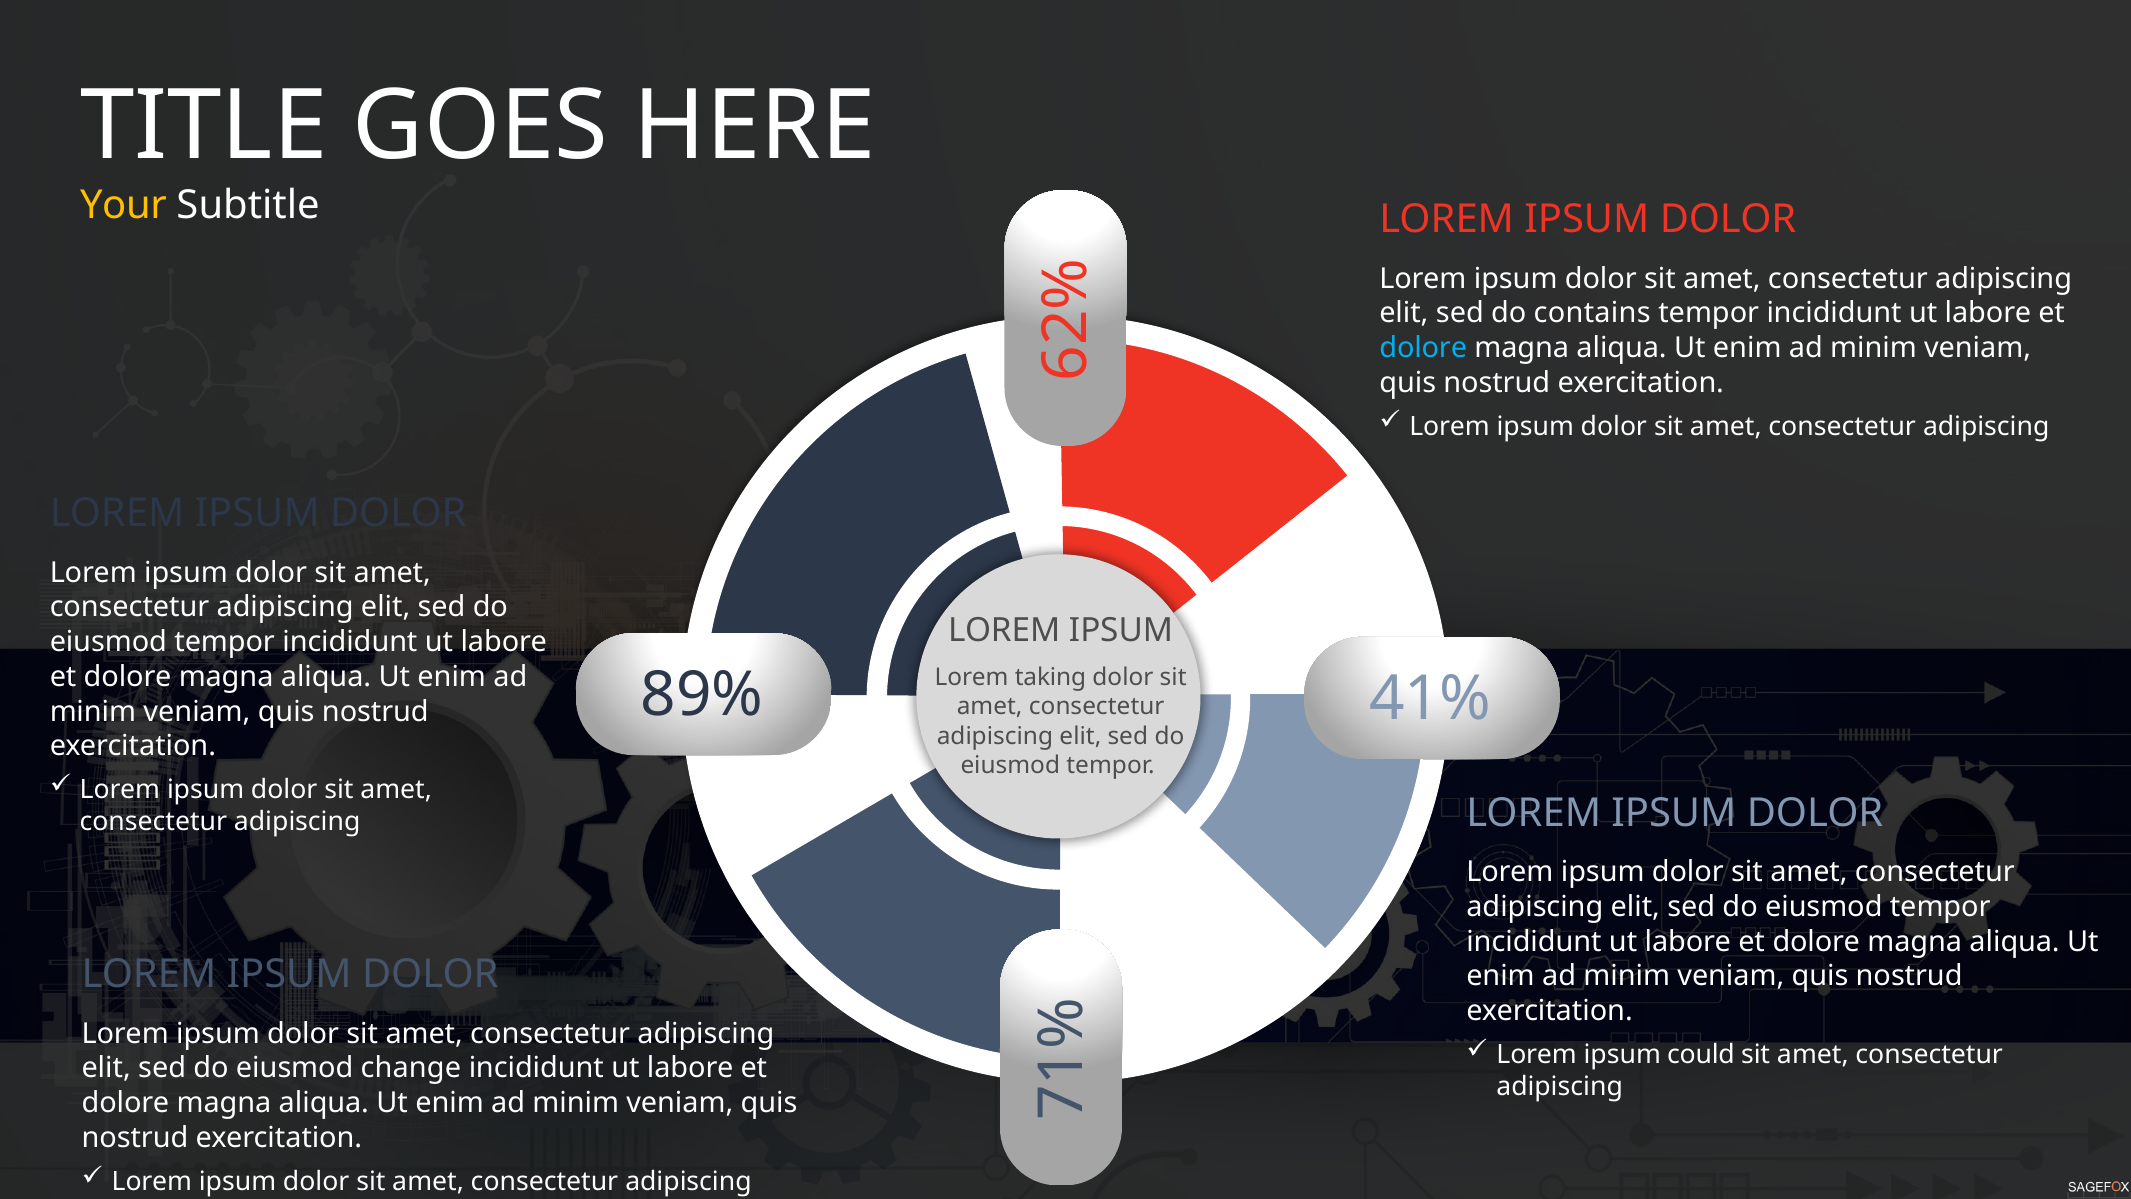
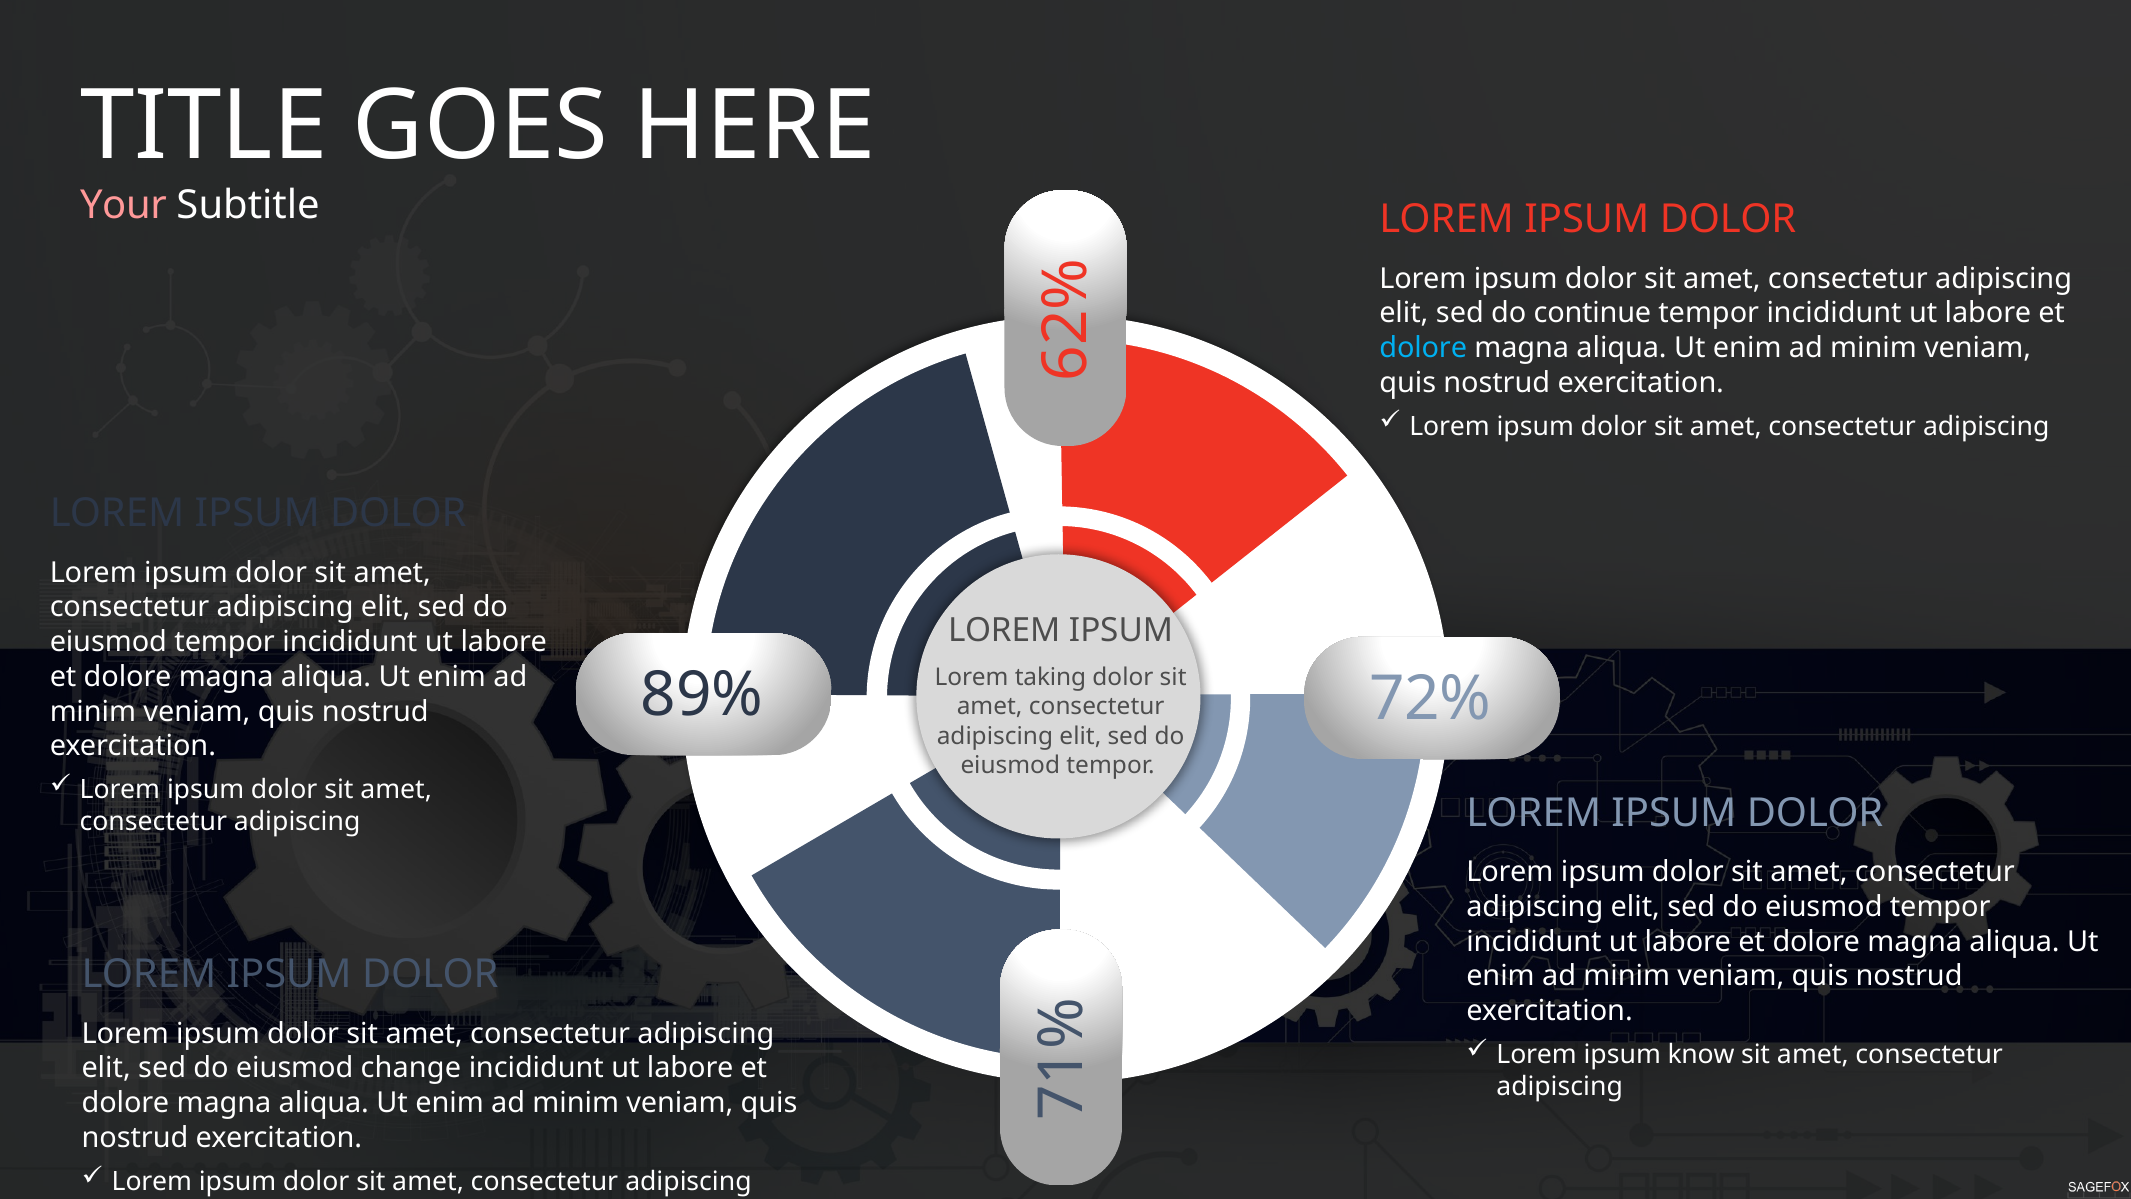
Your colour: yellow -> pink (123, 205)
contains: contains -> continue (1592, 313)
41%: 41% -> 72% (1430, 698)
could: could -> know (1701, 1054)
